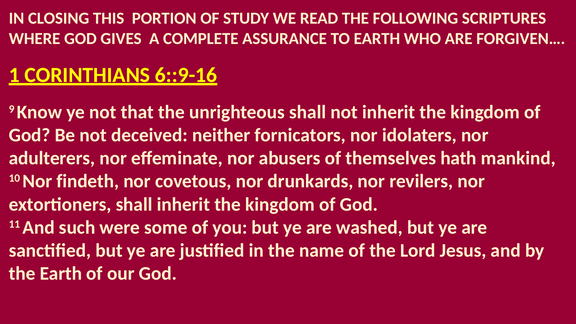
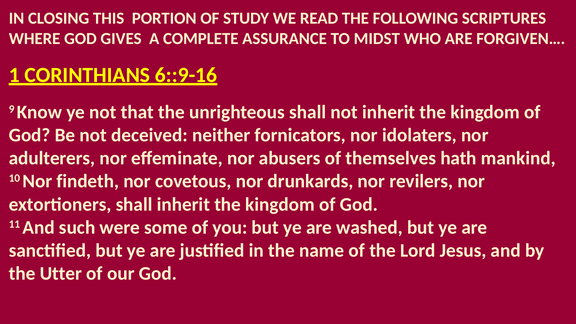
TO EARTH: EARTH -> MIDST (377, 39)
the Earth: Earth -> Utter (61, 273)
